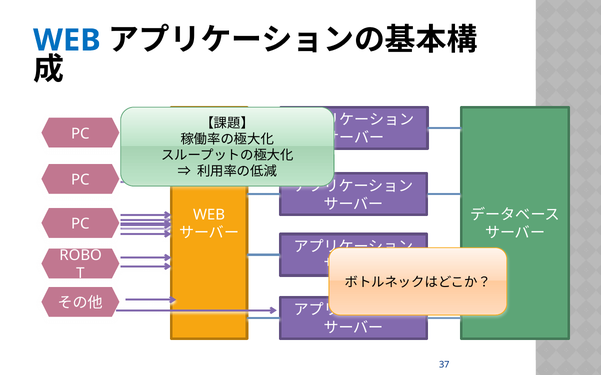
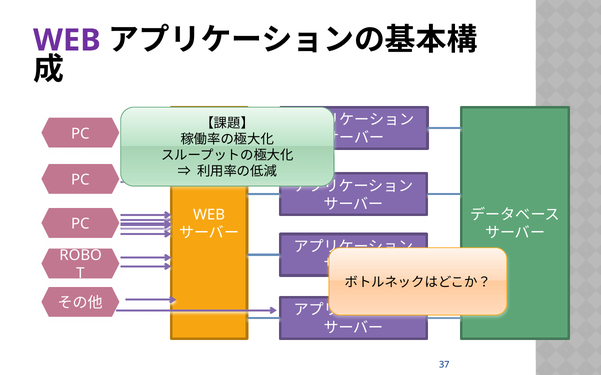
WEB colour: blue -> purple (67, 40)
